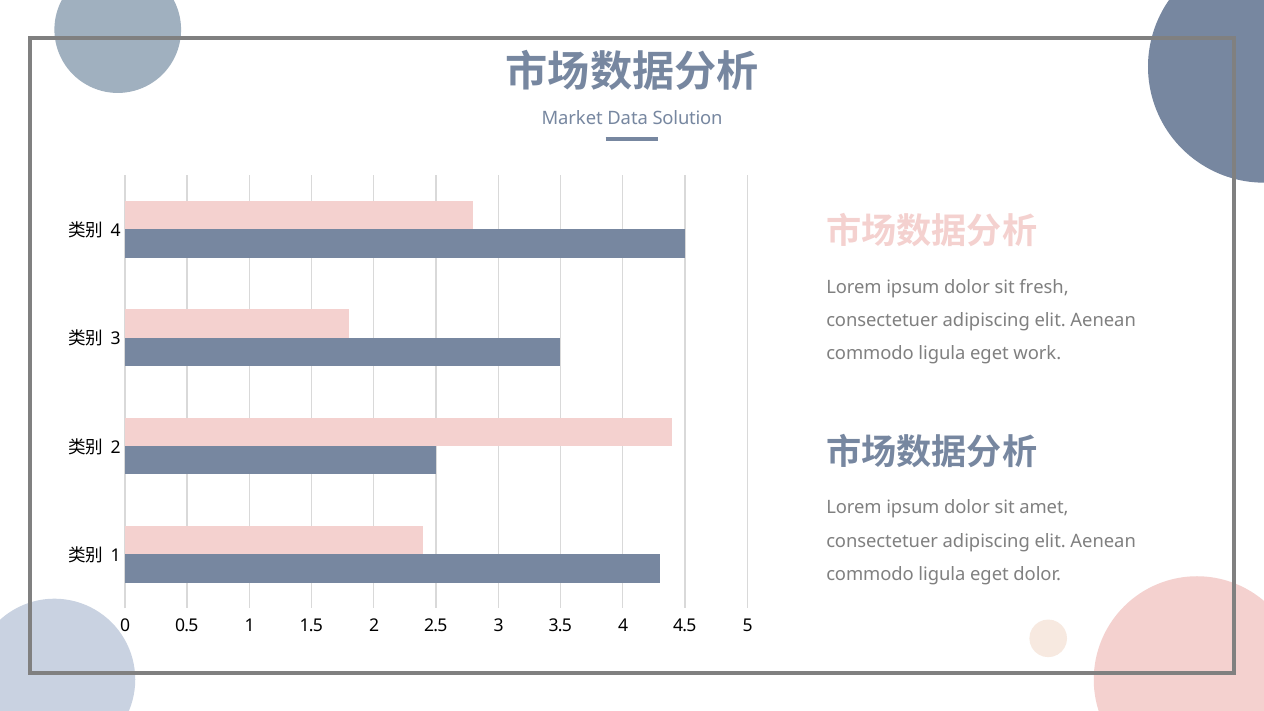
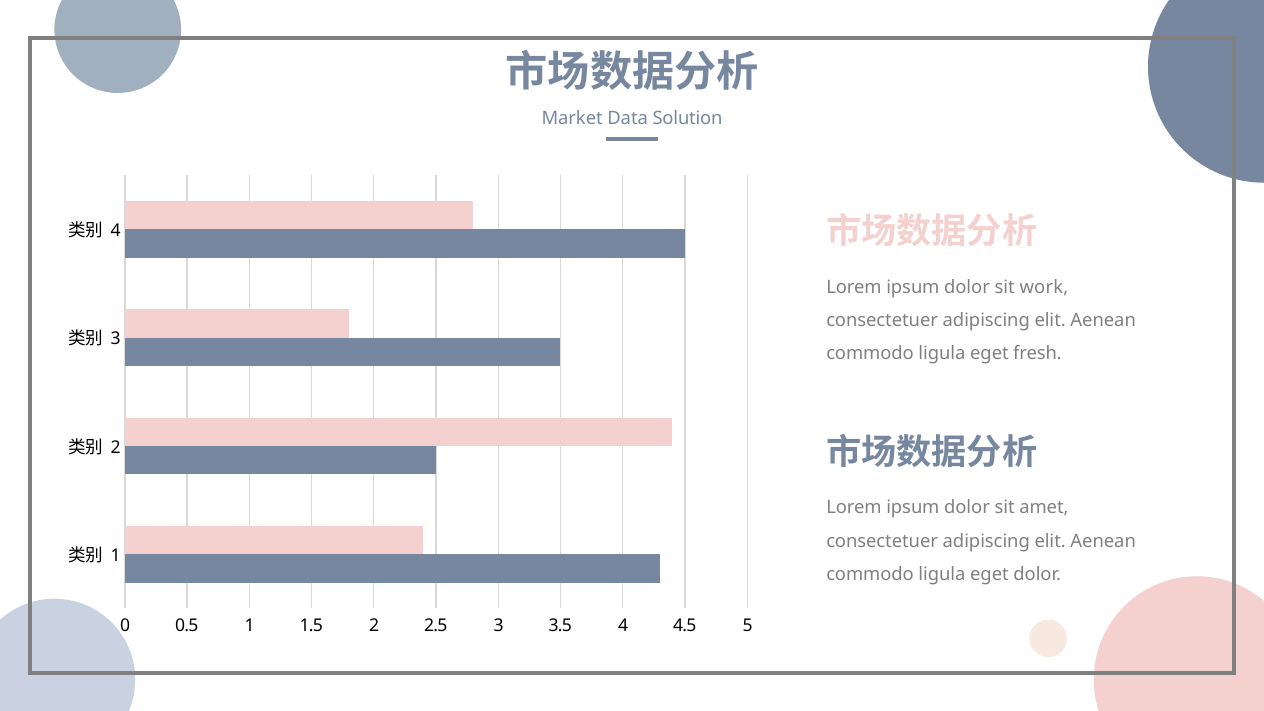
fresh: fresh -> work (1044, 287)
work: work -> fresh (1037, 354)
